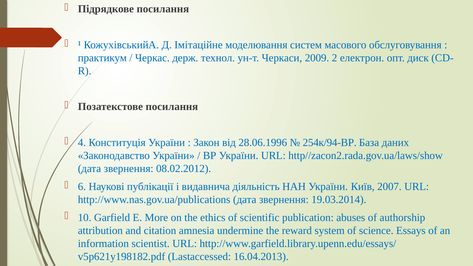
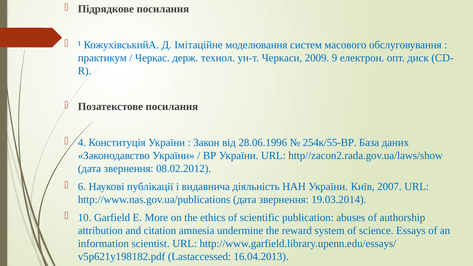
2: 2 -> 9 (335, 58)
254к/94-ВР: 254к/94-ВР -> 254к/55-ВР (330, 143)
